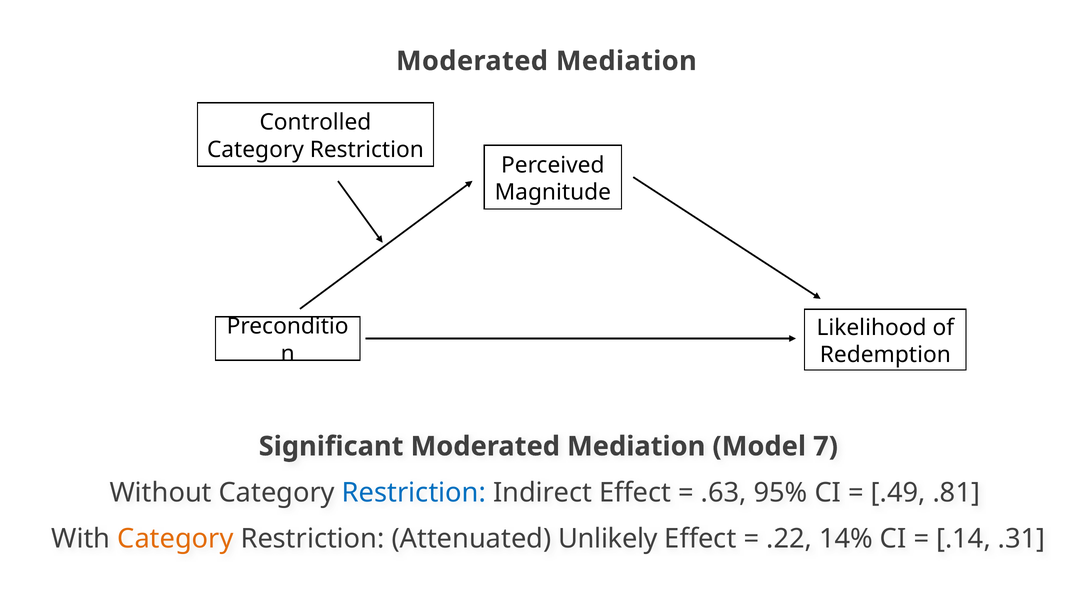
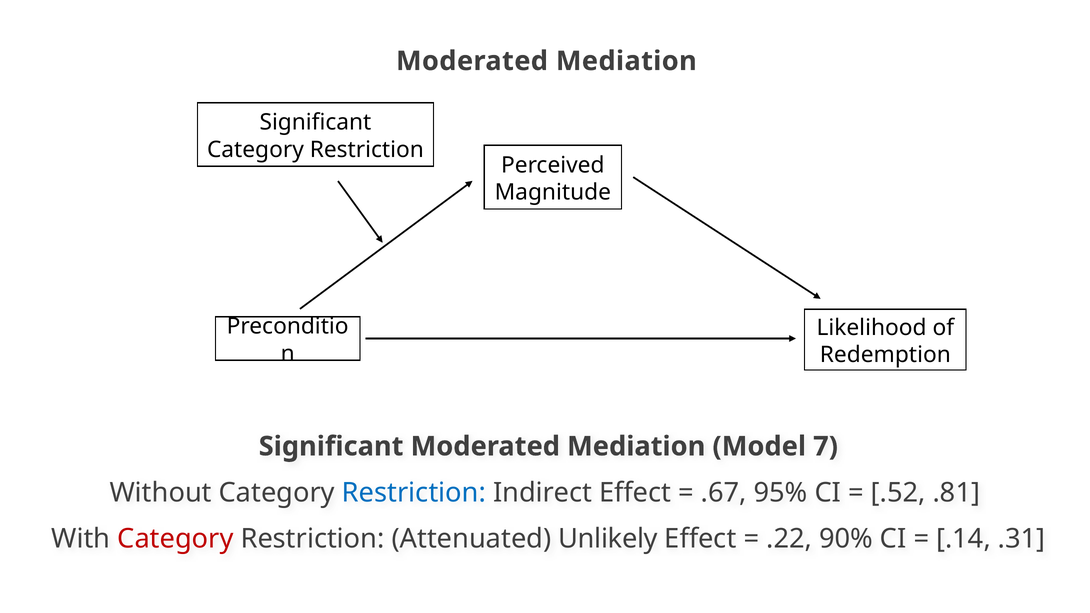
Controlled: Controlled -> Significant (315, 122)
.63: .63 -> .67 (724, 493)
.49: .49 -> .52 (898, 493)
Category colour: orange -> red (175, 539)
14%: 14% -> 90% (846, 539)
